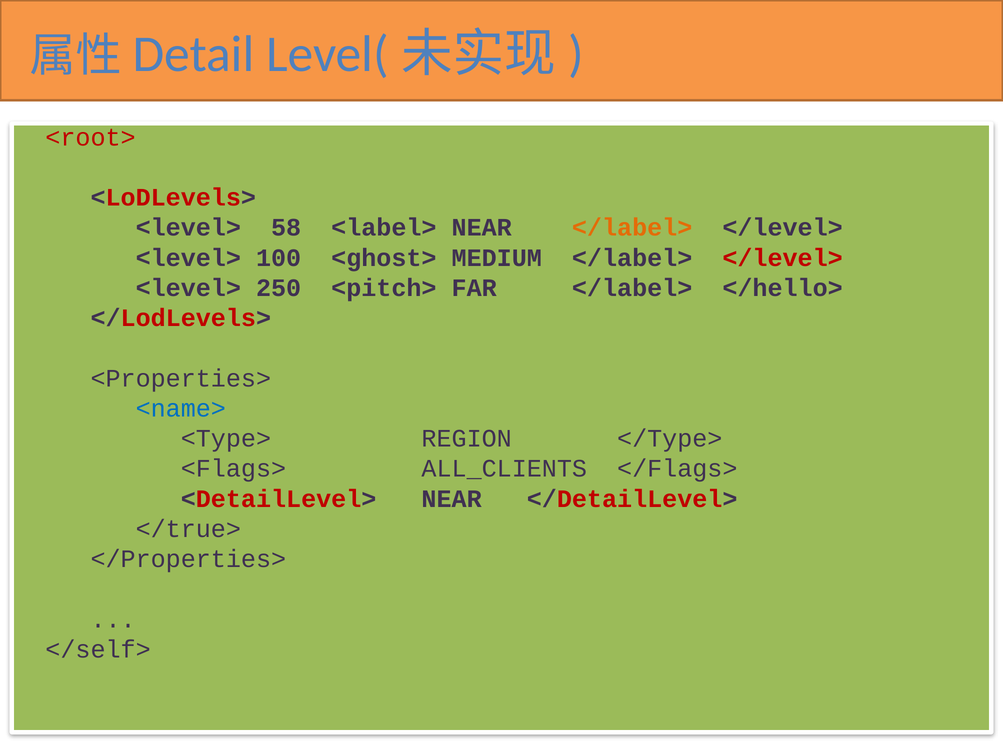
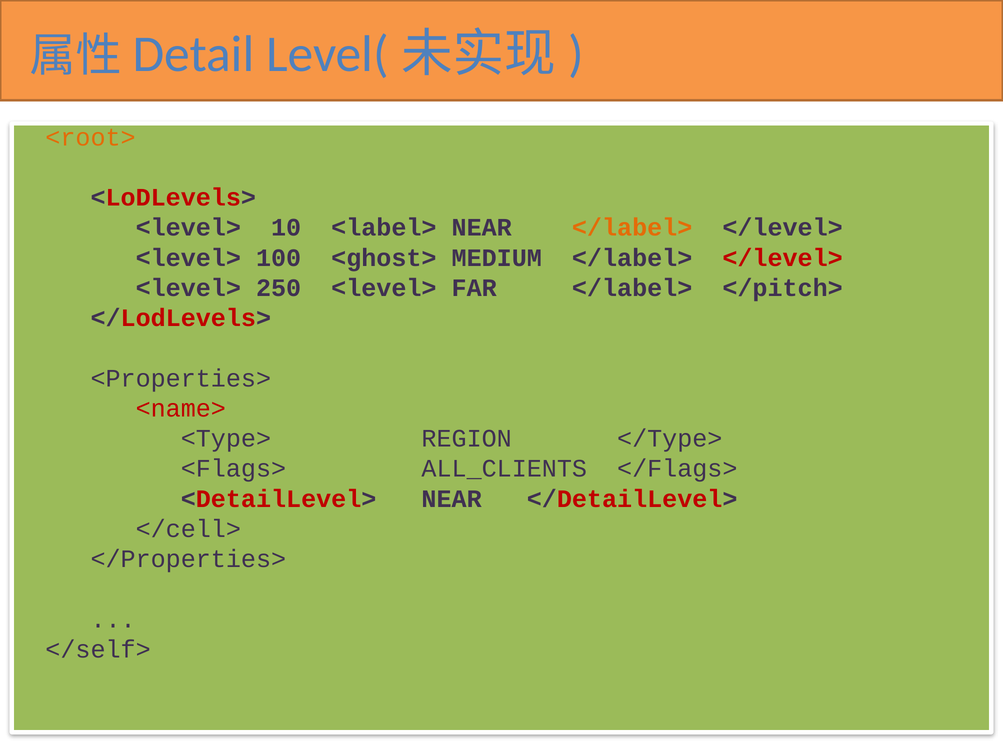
<root> colour: red -> orange (91, 137)
58: 58 -> 10 (286, 227)
250 <pitch>: <pitch> -> <level> (384, 288)
</hello>: </hello> -> </pitch> (783, 288)
<name> colour: blue -> red (181, 408)
</true>: </true> -> </cell> (188, 528)
